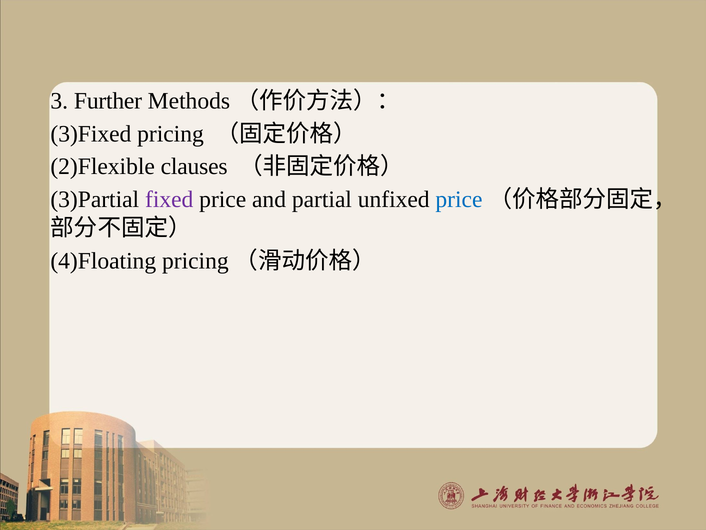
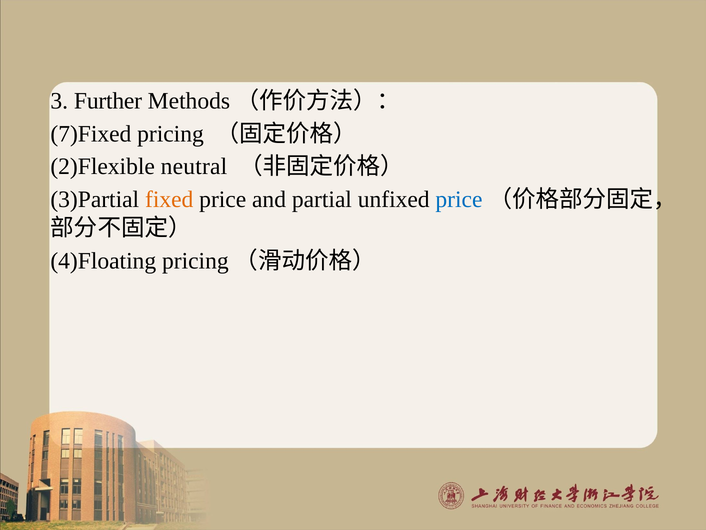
3)Fixed: 3)Fixed -> 7)Fixed (91, 134)
clauses: clauses -> neutral (194, 167)
fixed colour: purple -> orange (169, 200)
